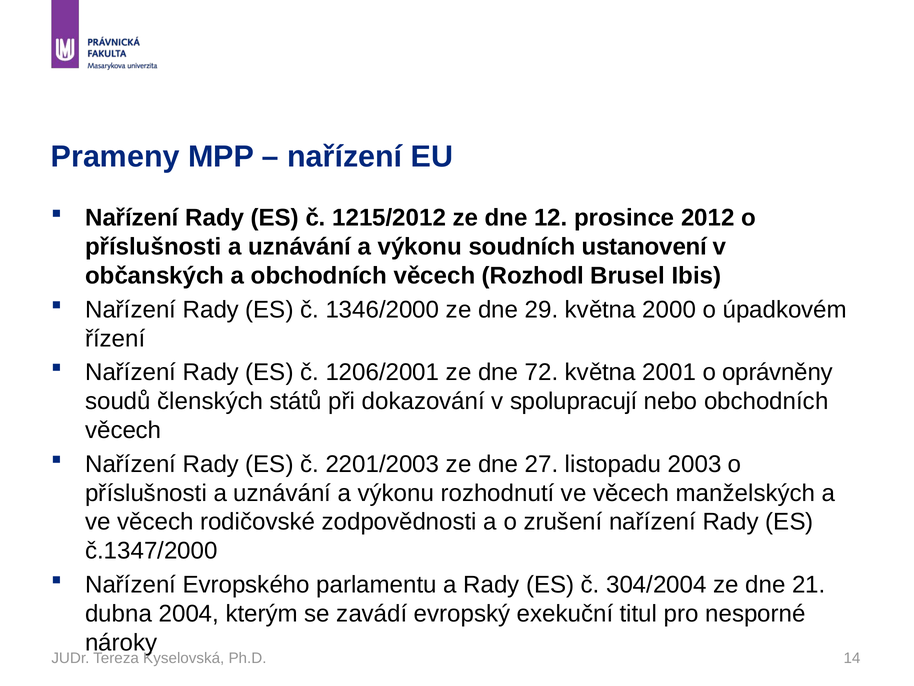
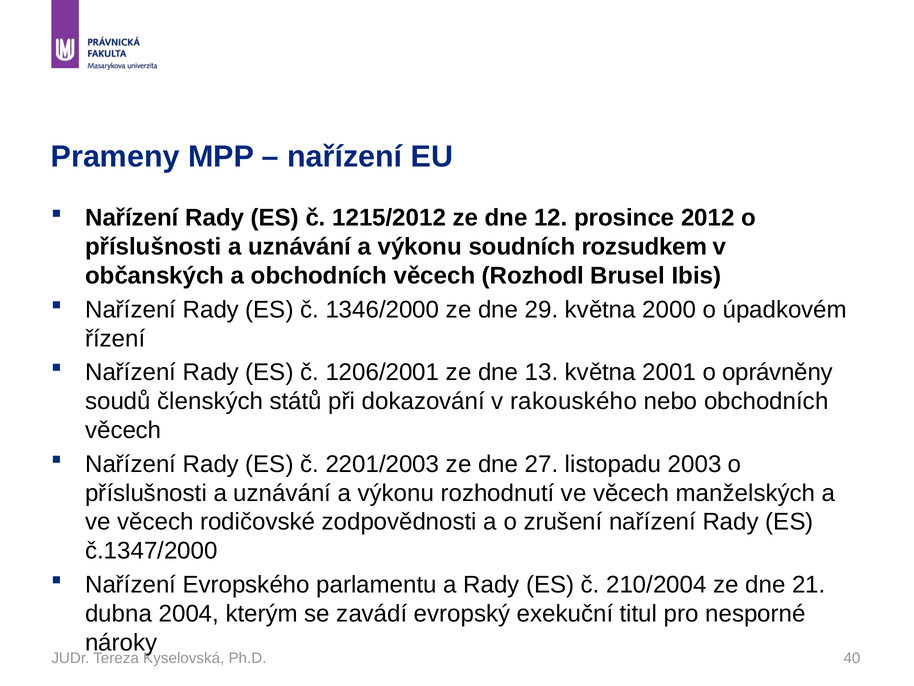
ustanovení: ustanovení -> rozsudkem (644, 247)
72: 72 -> 13 (542, 372)
spolupracují: spolupracují -> rakouského (574, 401)
304/2004: 304/2004 -> 210/2004 (656, 584)
14: 14 -> 40 (852, 658)
